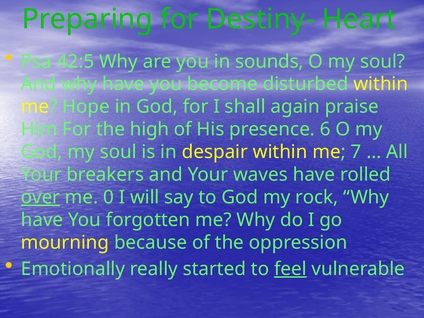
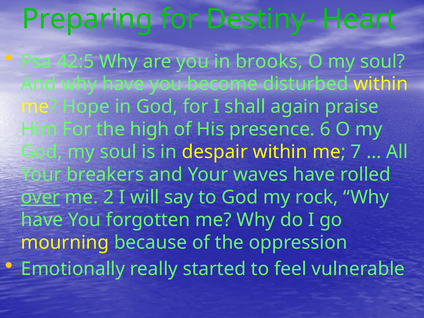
sounds: sounds -> brooks (269, 61)
0: 0 -> 2 (108, 197)
feel underline: present -> none (290, 269)
